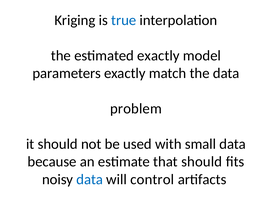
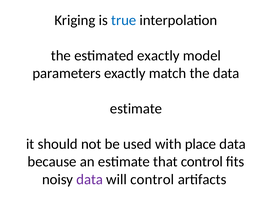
problem: problem -> estimate (136, 109)
small: small -> place (200, 144)
that should: should -> control (202, 162)
data colour: blue -> purple (90, 179)
